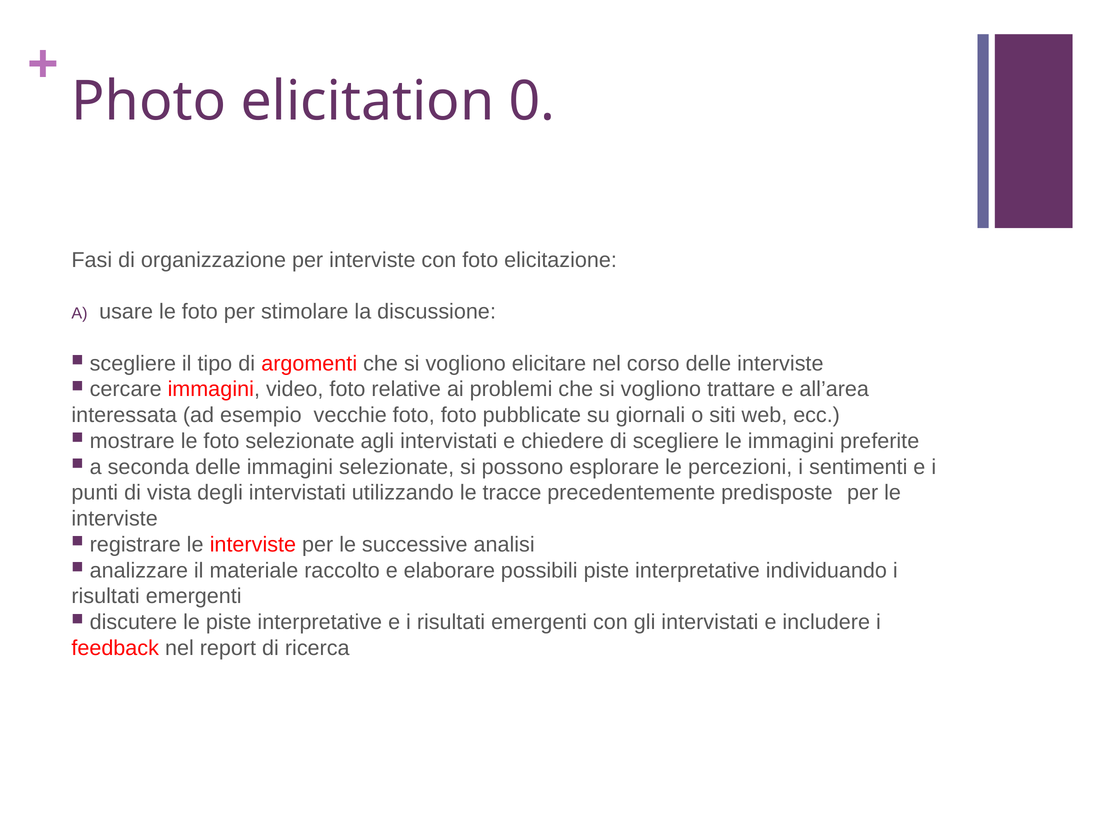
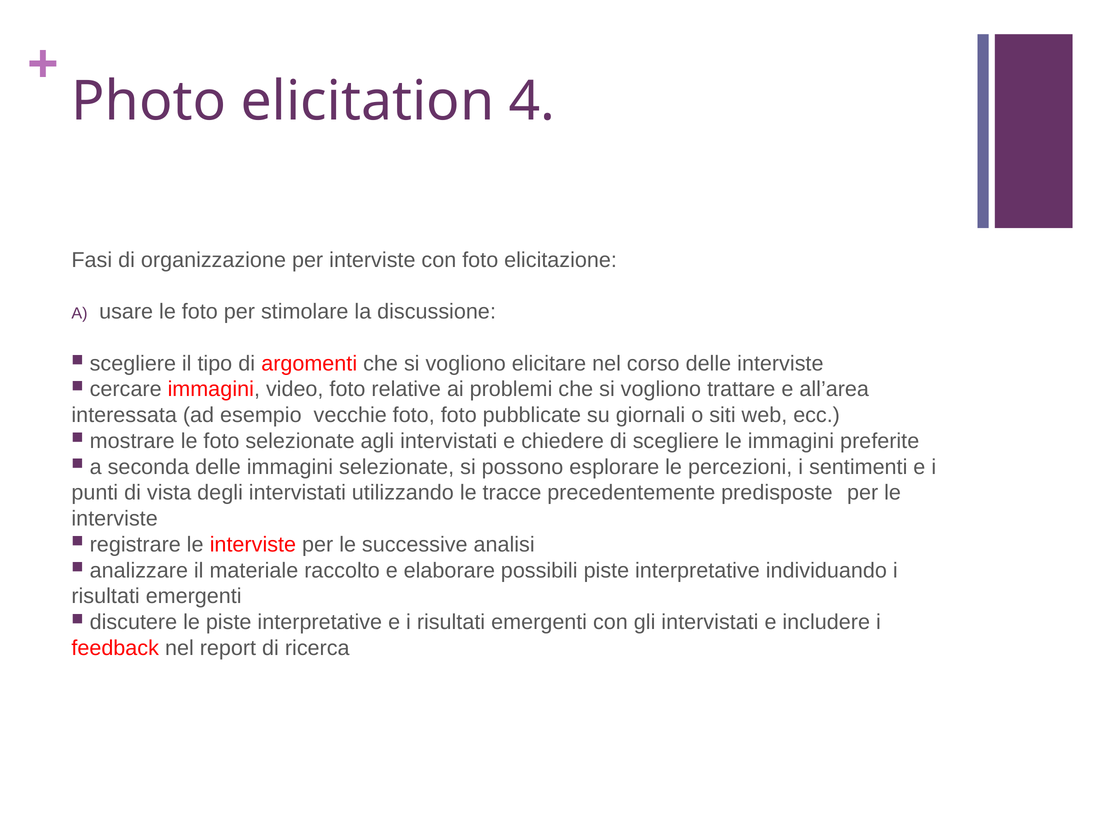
0: 0 -> 4 (532, 101)
